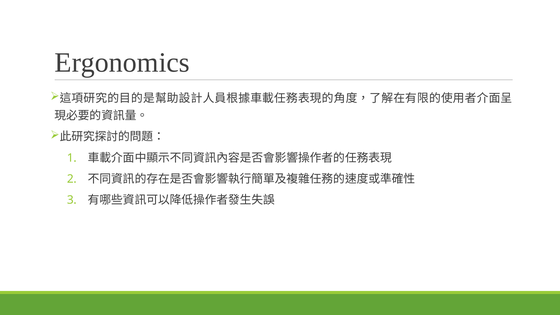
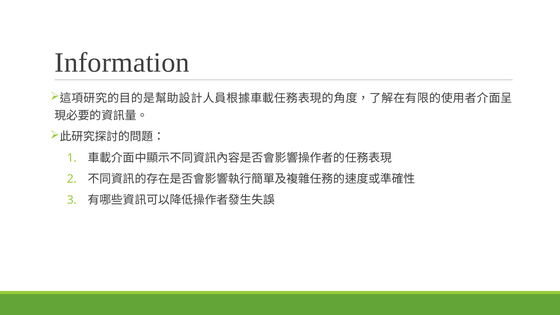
Ergonomics: Ergonomics -> Information (122, 63)
